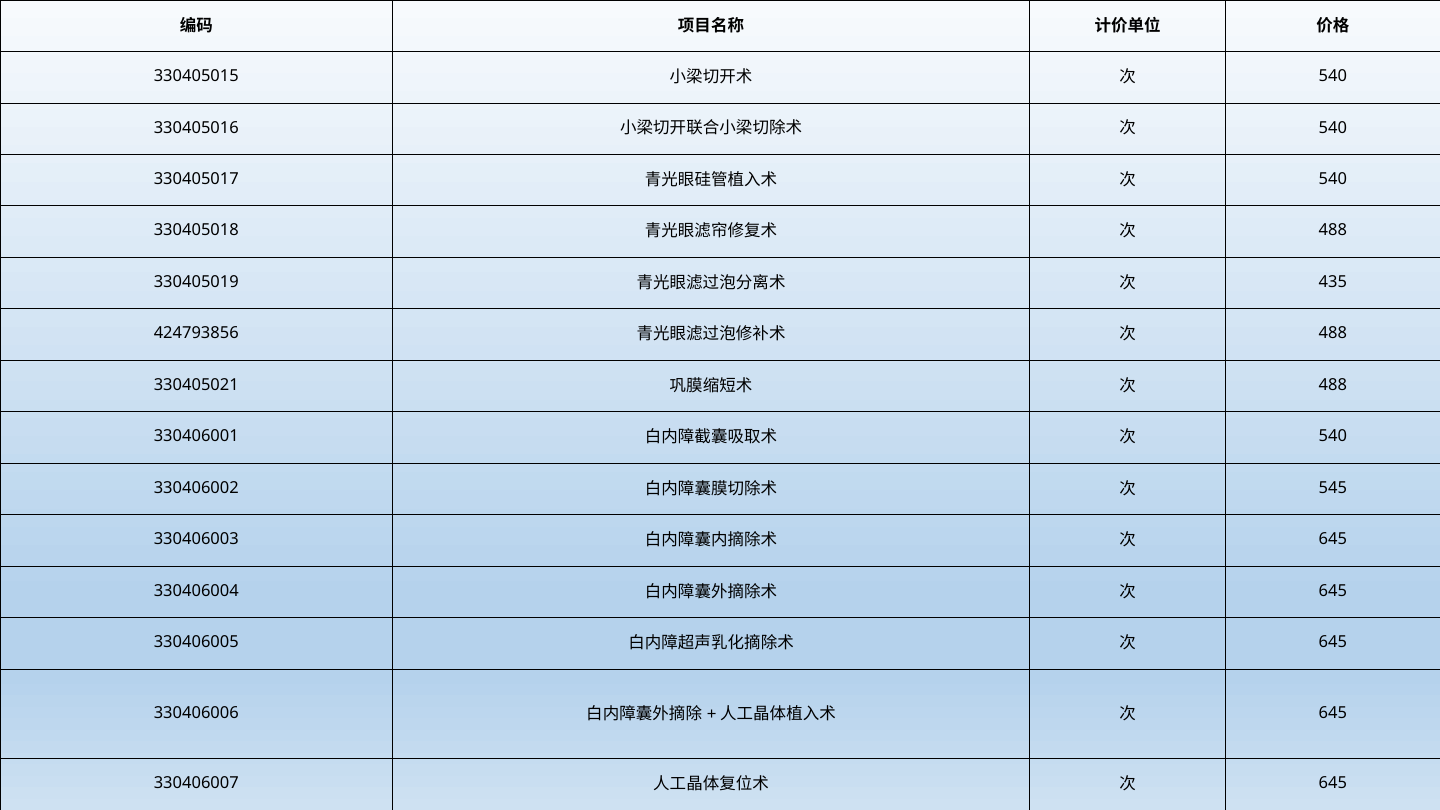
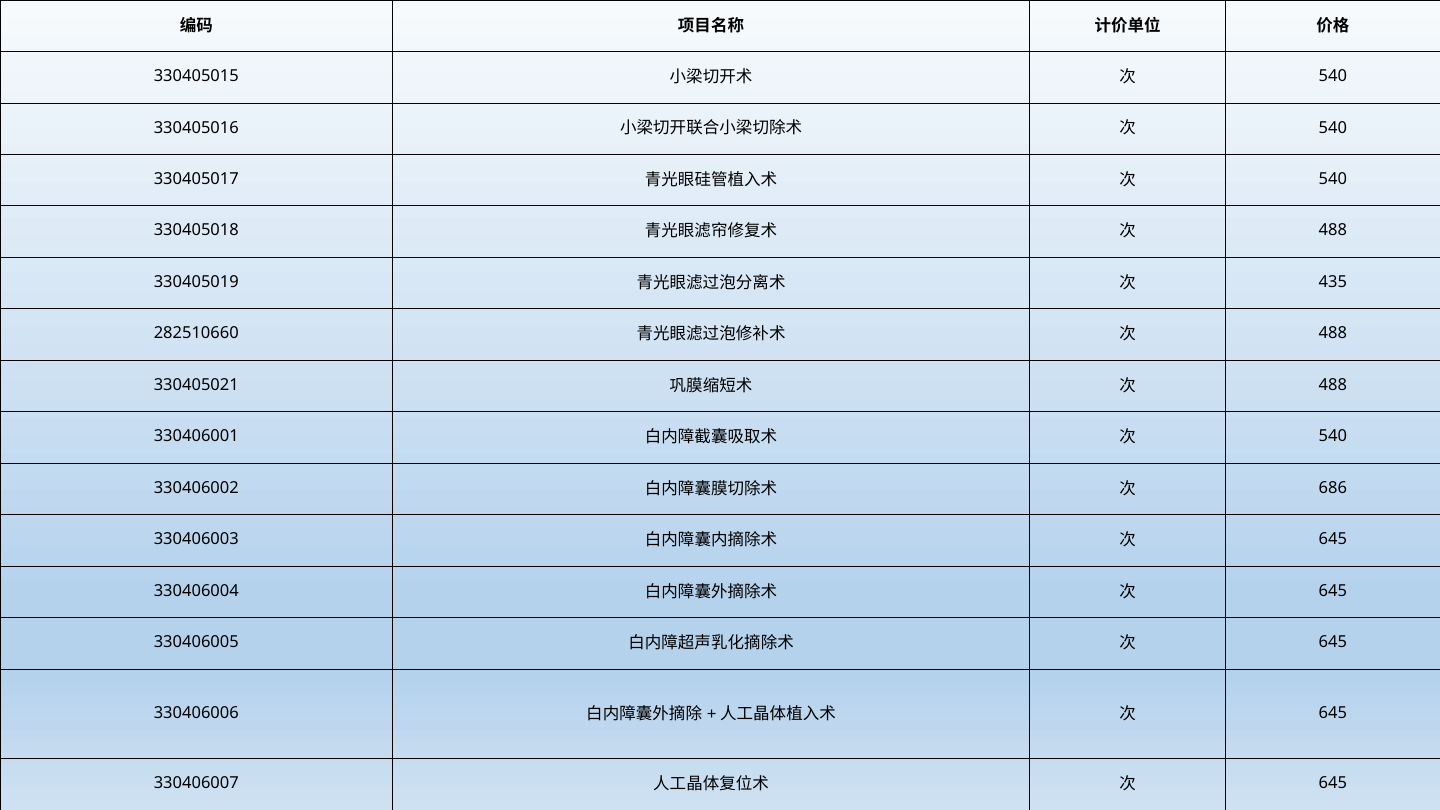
424793856: 424793856 -> 282510660 (196, 333)
545: 545 -> 686 (1333, 488)
